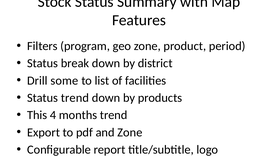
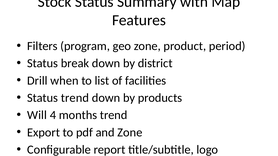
some: some -> when (64, 81)
This: This -> Will (37, 115)
